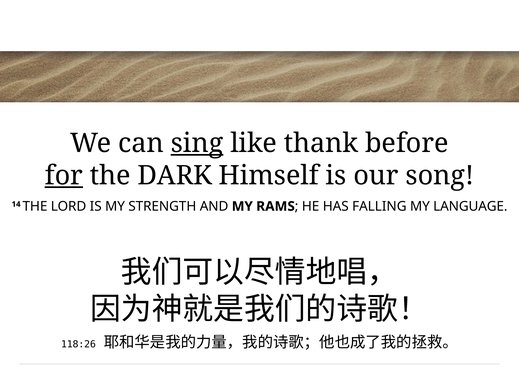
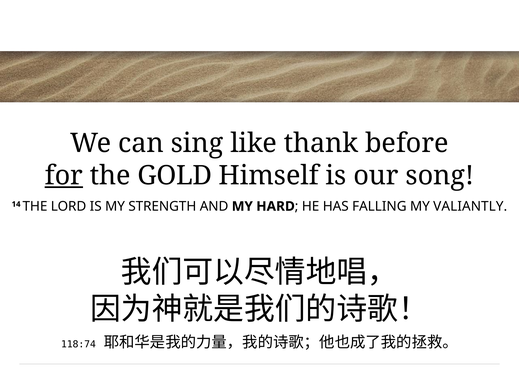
sing underline: present -> none (197, 143)
DARK: DARK -> GOLD (175, 176)
RAMS: RAMS -> HARD (276, 206)
LANGUAGE: LANGUAGE -> VALIANTLY (470, 206)
118:26: 118:26 -> 118:74 (78, 345)
